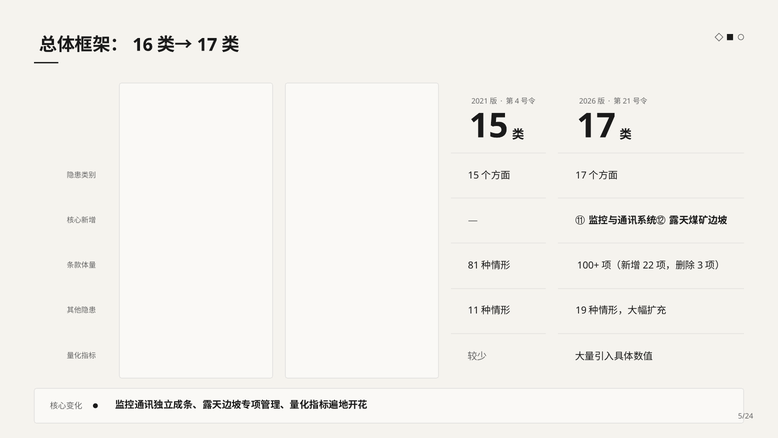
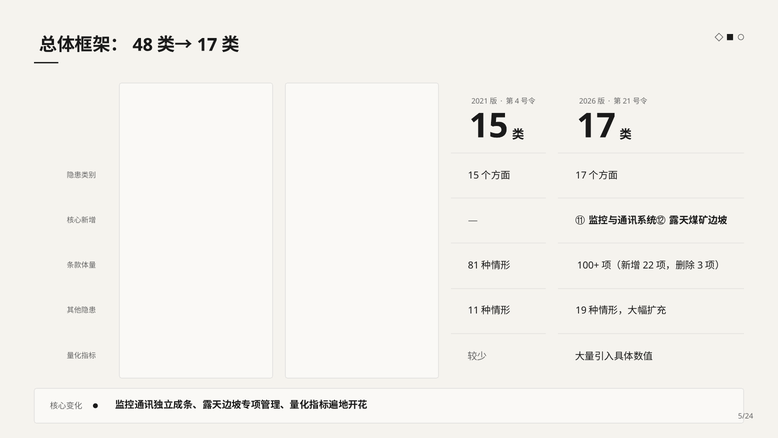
16: 16 -> 48 (143, 45)
